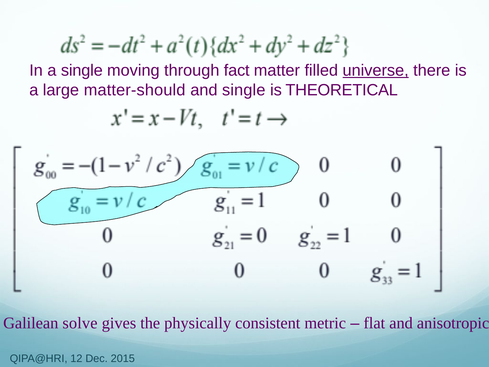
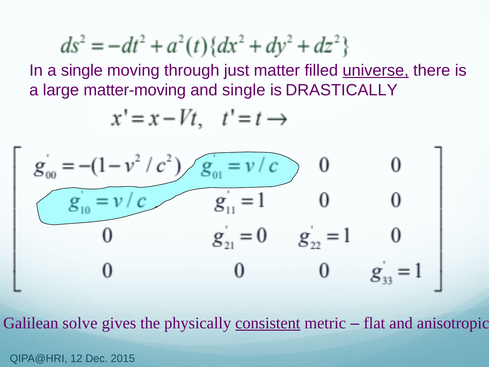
fact: fact -> just (237, 70)
matter-should: matter-should -> matter-moving (135, 90)
THEORETICAL: THEORETICAL -> DRASTICALLY (342, 90)
consistent underline: none -> present (268, 323)
